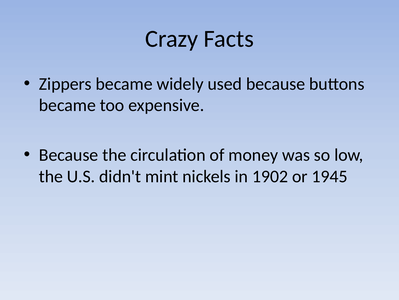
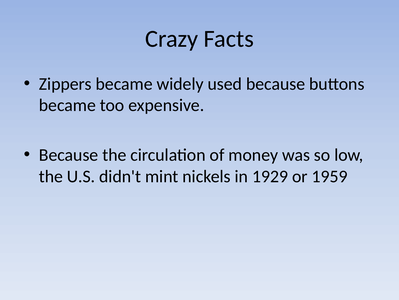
1902: 1902 -> 1929 (270, 176)
1945: 1945 -> 1959 (330, 176)
